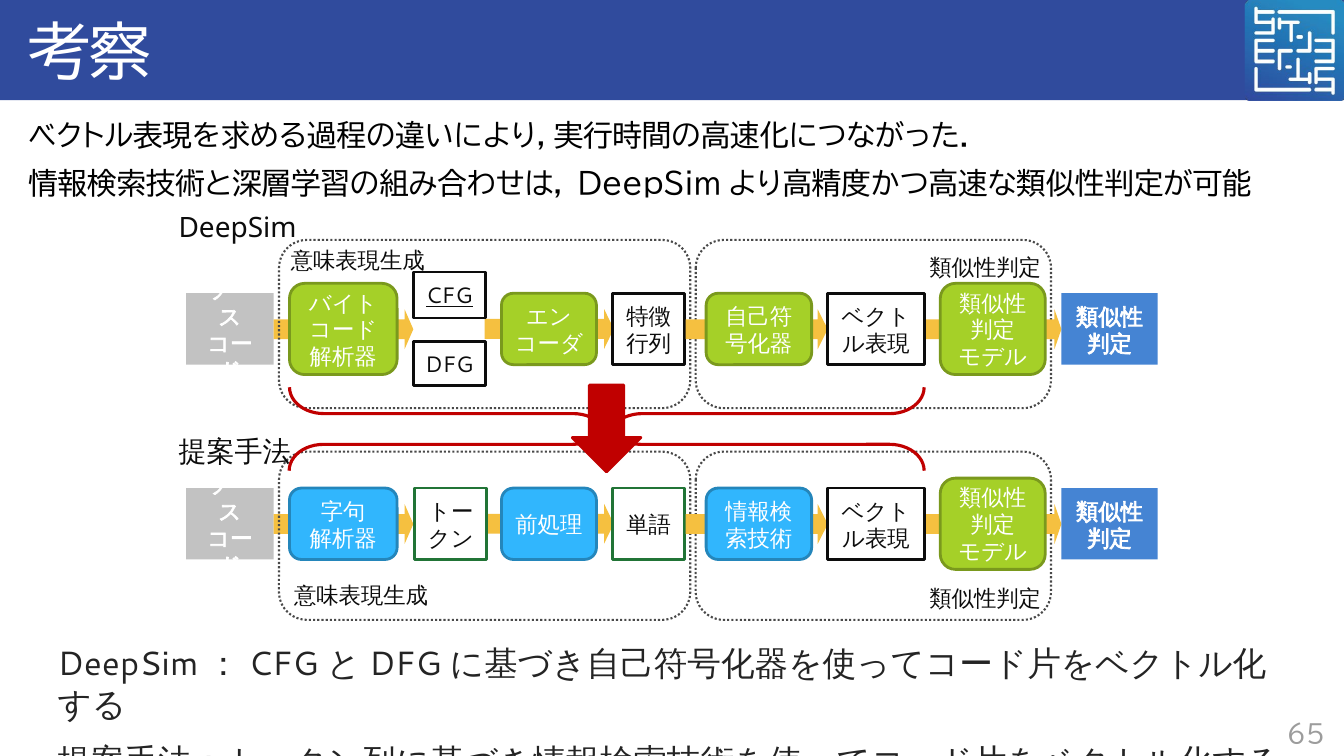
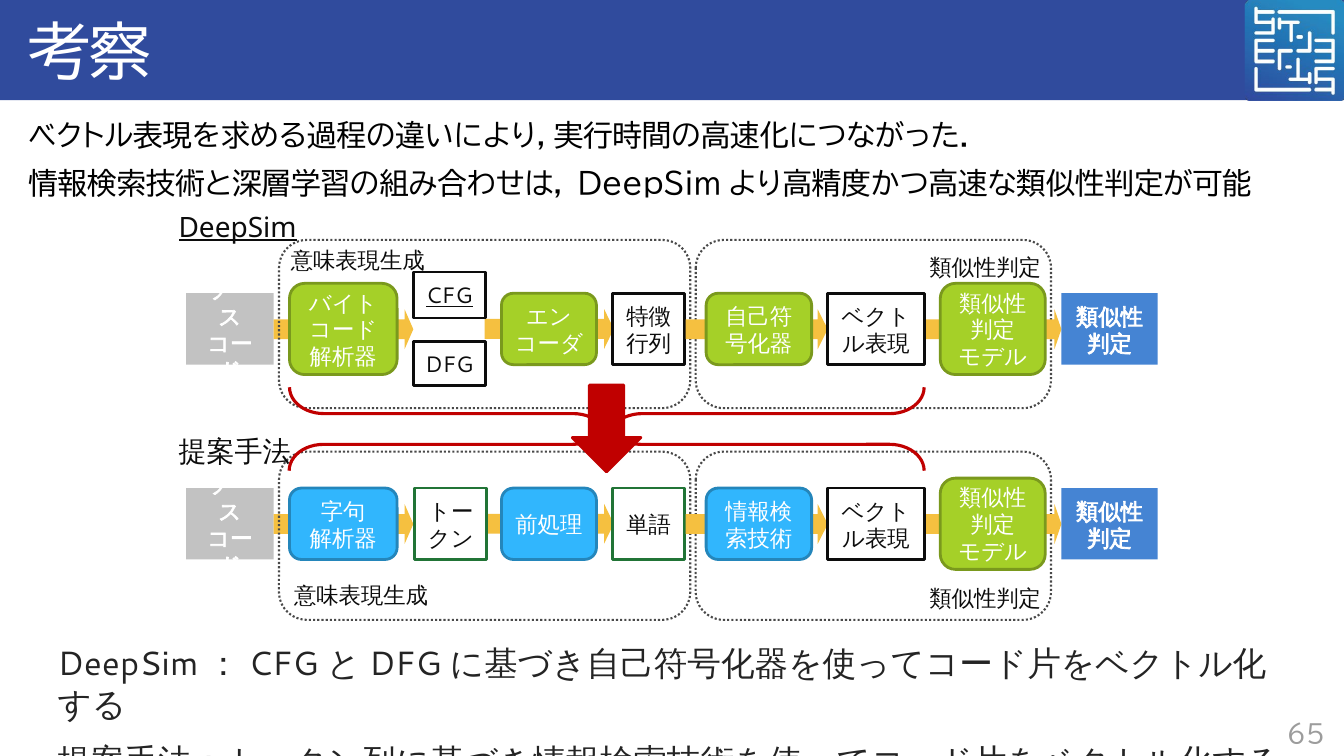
DeepSim underline: none -> present (238, 228)
